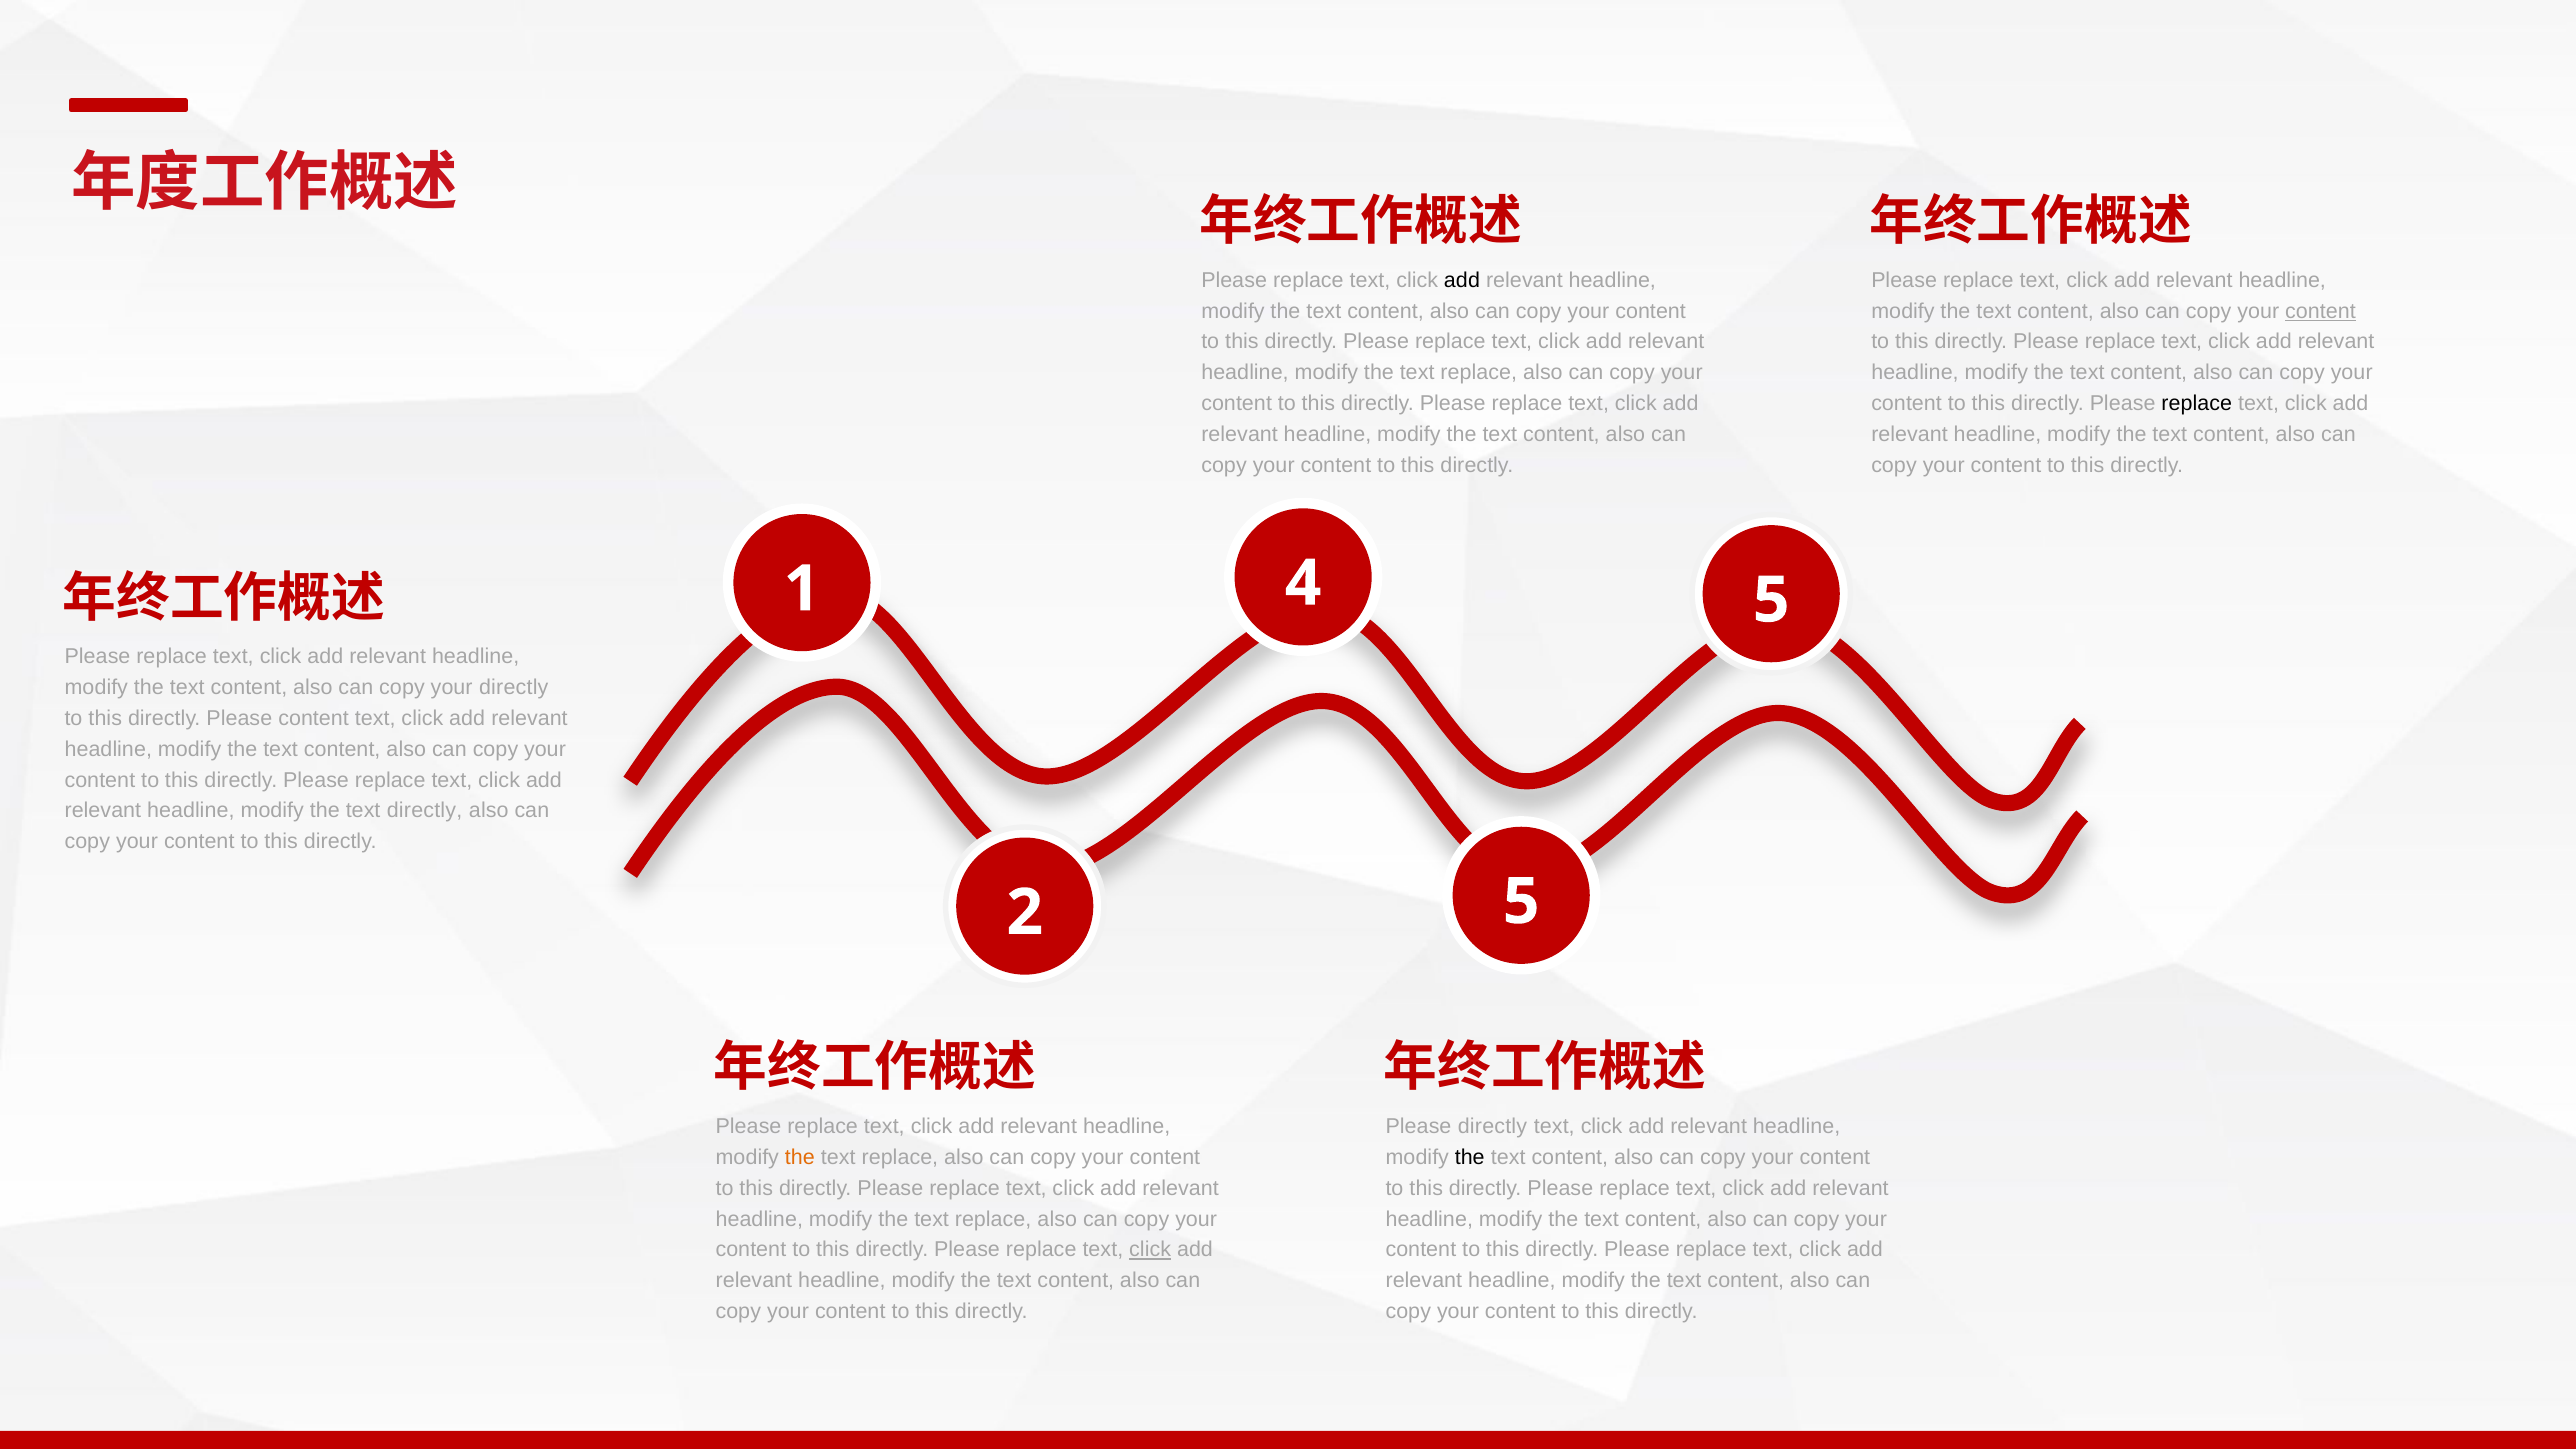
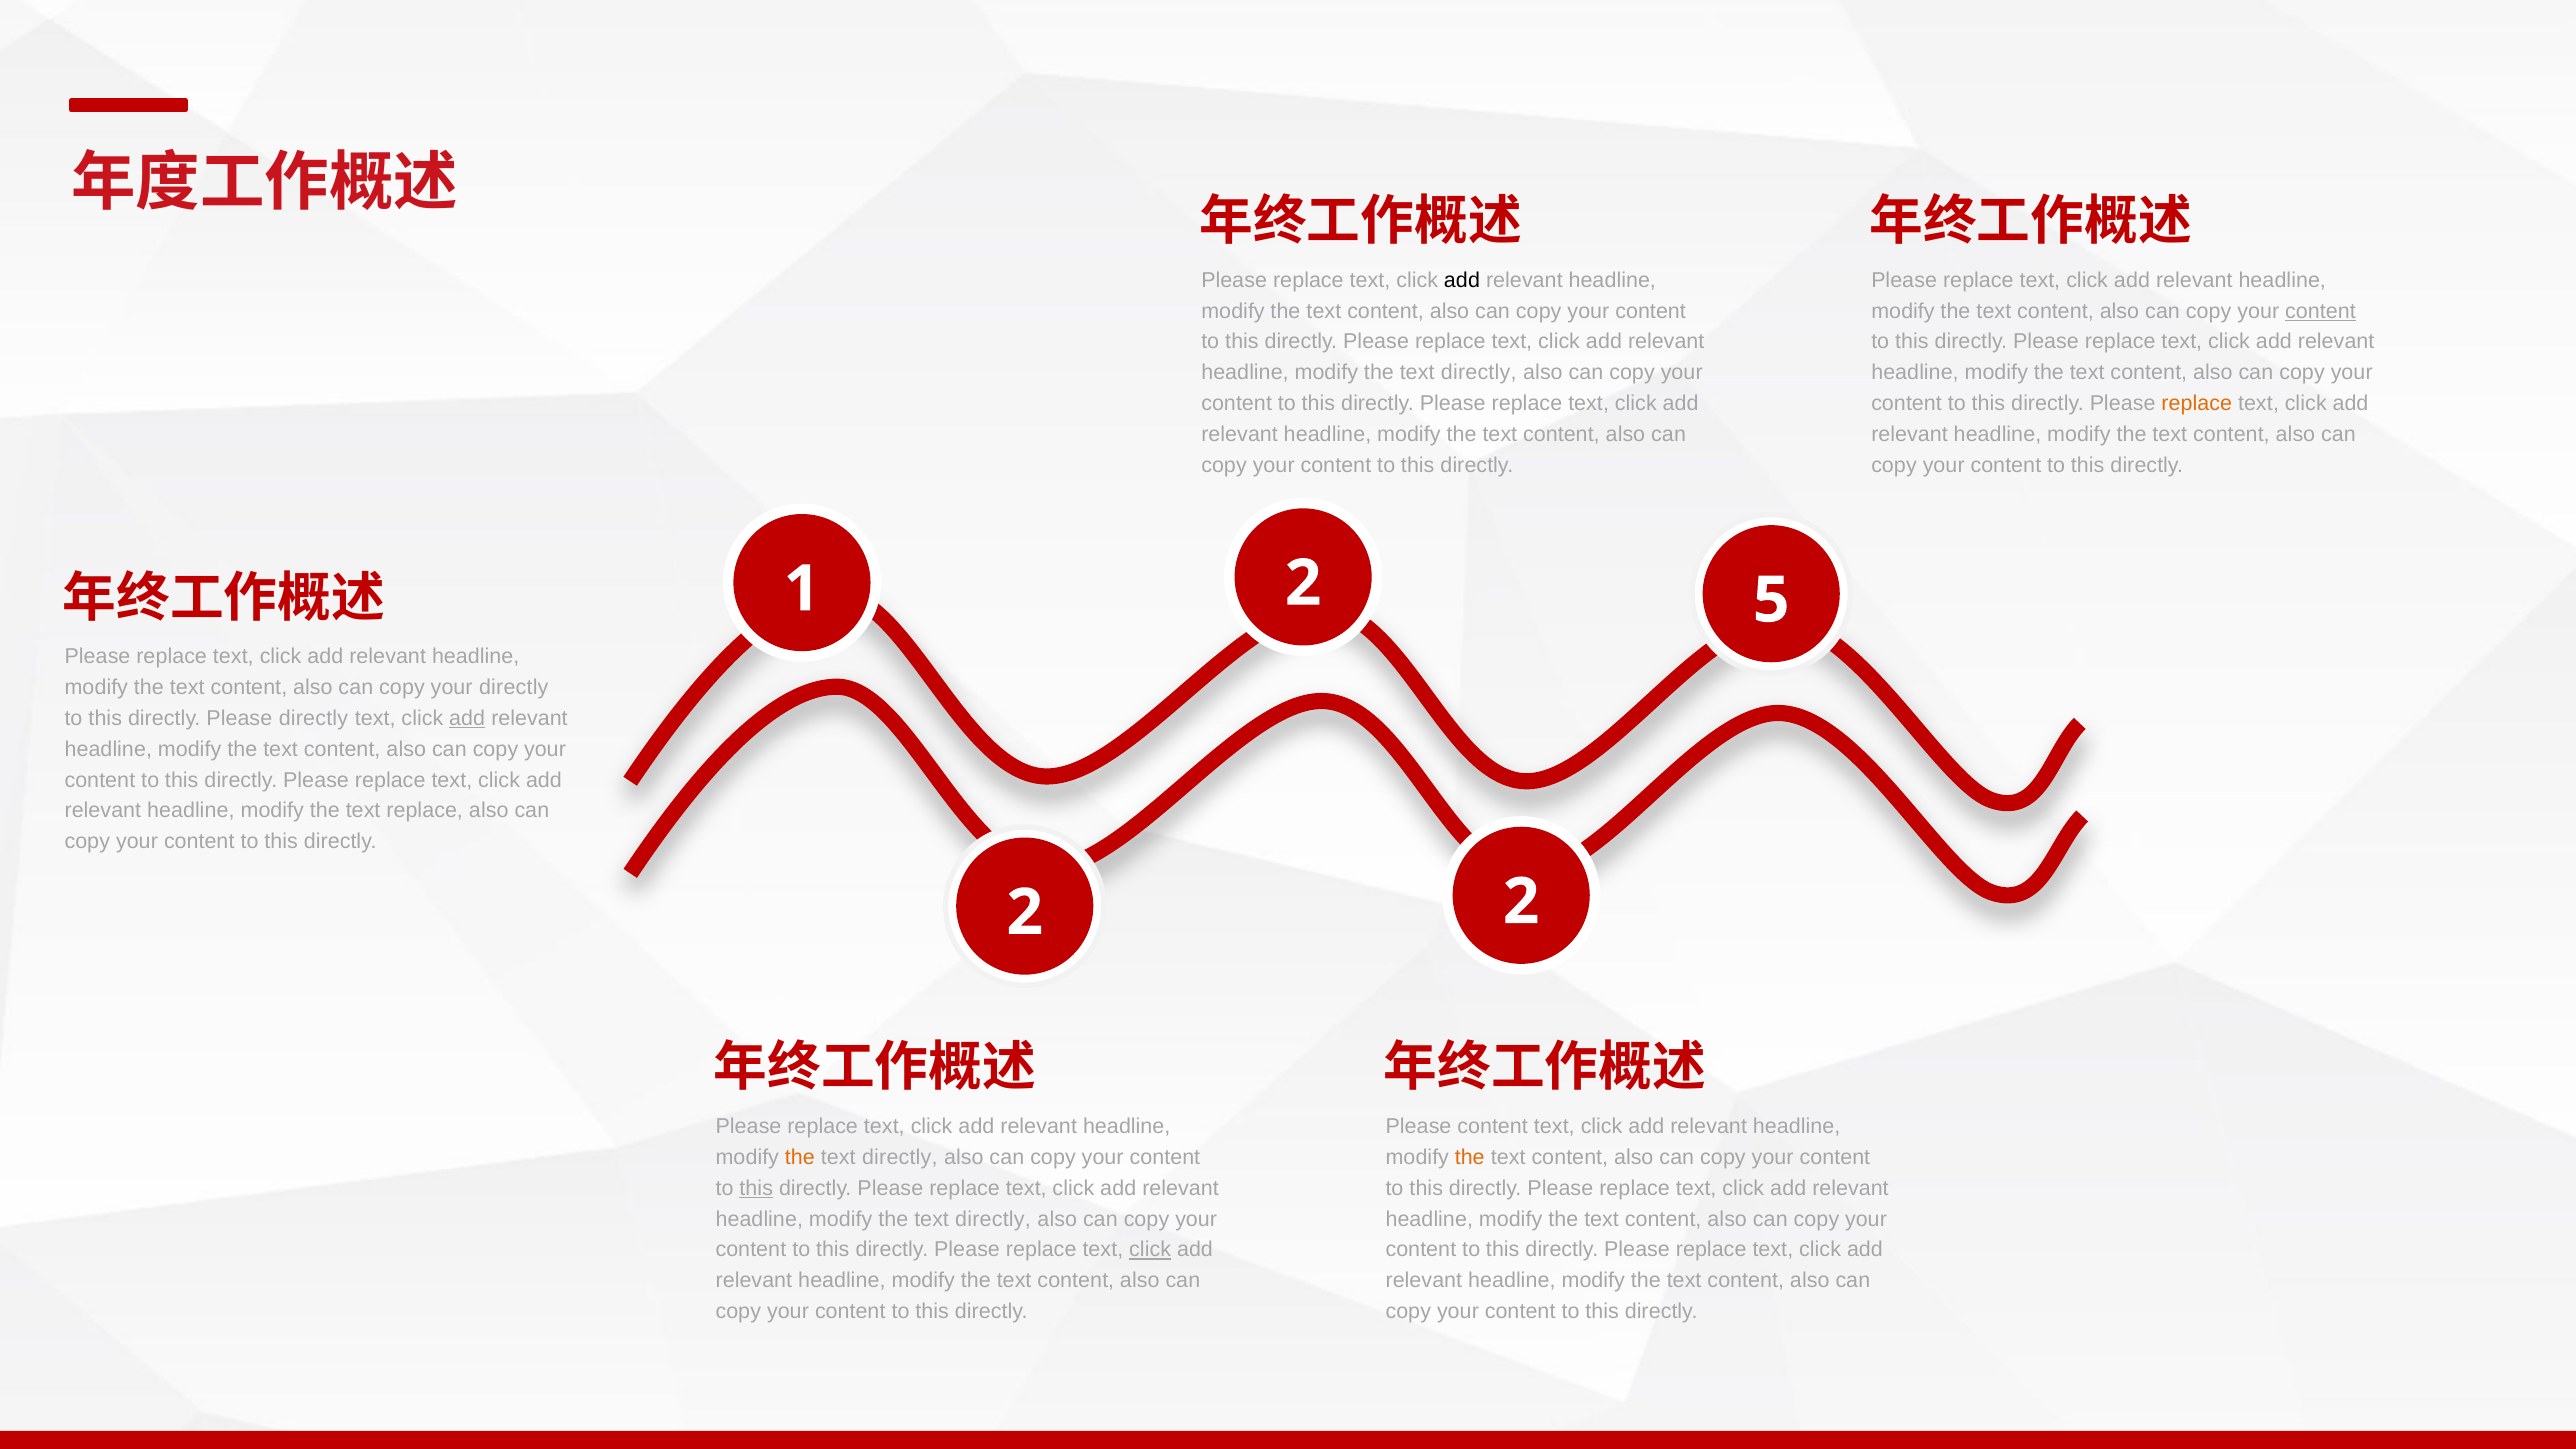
replace: replace -> directly (1479, 373)
replace colour: black -> orange (2197, 403)
1 4: 4 -> 2 (1303, 583)
Please content: content -> directly (313, 718)
add underline: none -> present (467, 718)
text directly: directly -> replace (425, 811)
2 5: 5 -> 2 (1521, 902)
Please directly: directly -> content (1493, 1127)
replace: replace -> directly (900, 1157)
the colour: black -> orange (1470, 1157)
this underline: none -> present (756, 1188)
replace: replace -> directly (993, 1219)
